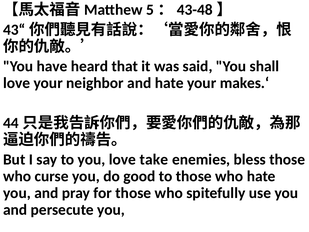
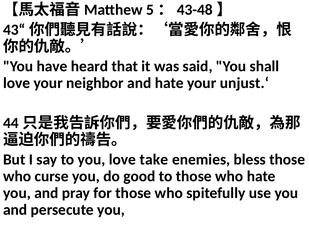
makes.‘: makes.‘ -> unjust.‘ (244, 83)
